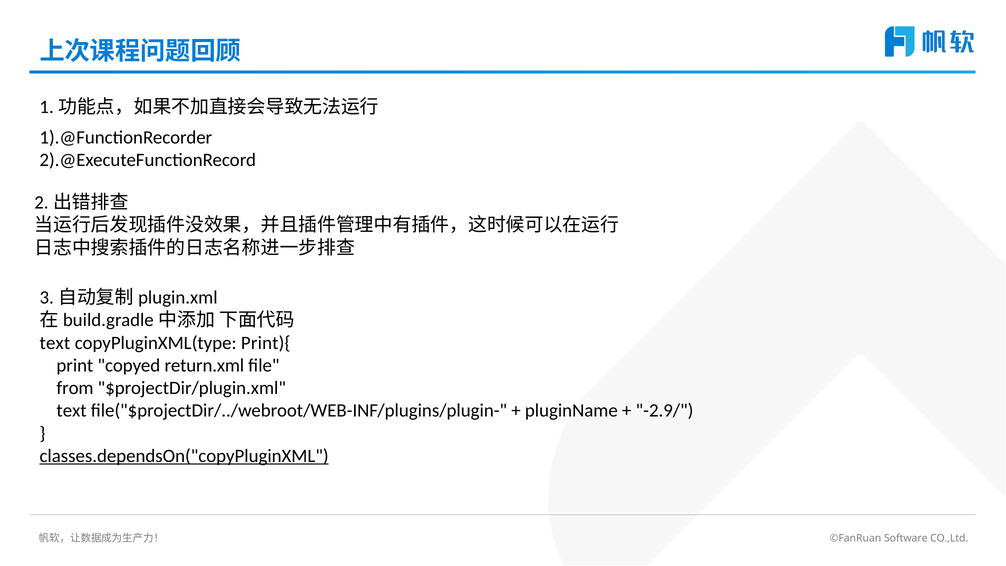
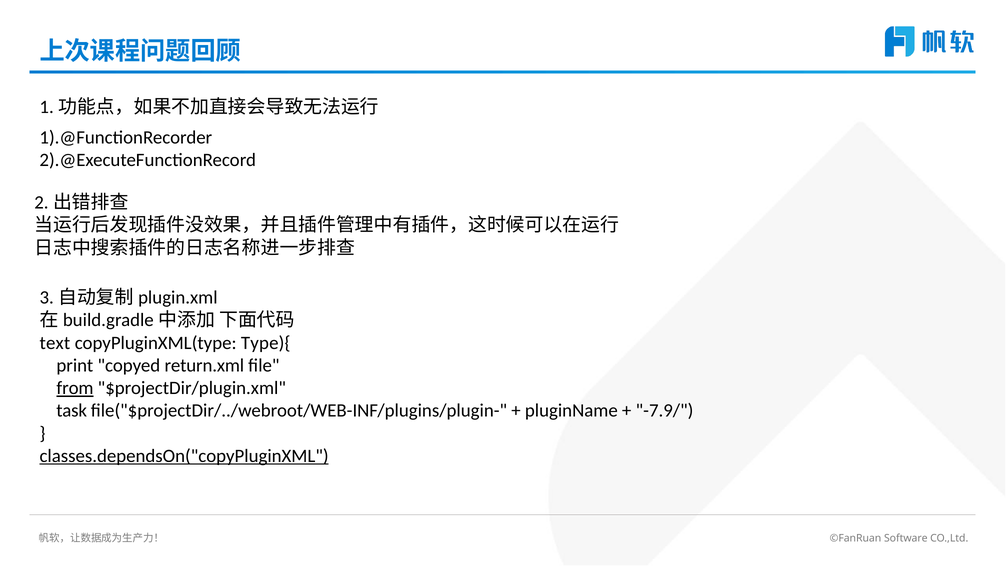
Print){: Print){ -> Type){ (266, 343)
from underline: none -> present (75, 388)
text: text -> task (72, 411)
-2.9/: -2.9/ -> -7.9/ (665, 411)
